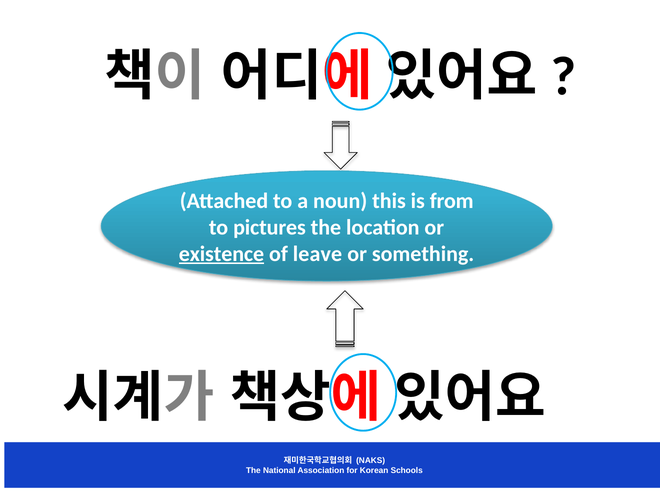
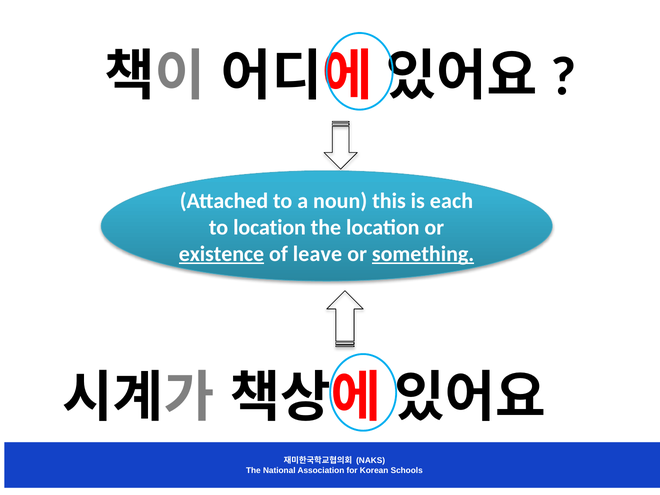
from: from -> each (451, 201)
to pictures: pictures -> location (270, 227)
something underline: none -> present (423, 254)
